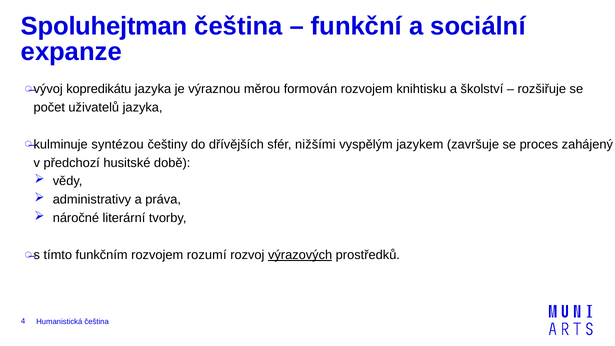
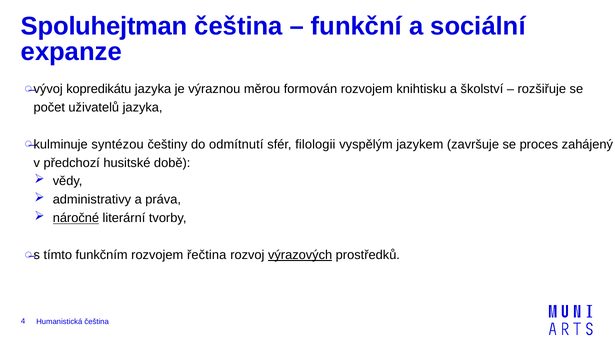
dřívějších: dřívějších -> odmítnutí (236, 144)
nižšími: nižšími -> filologii (315, 144)
náročné underline: none -> present (76, 218)
rozumí: rozumí -> řečtina (207, 255)
